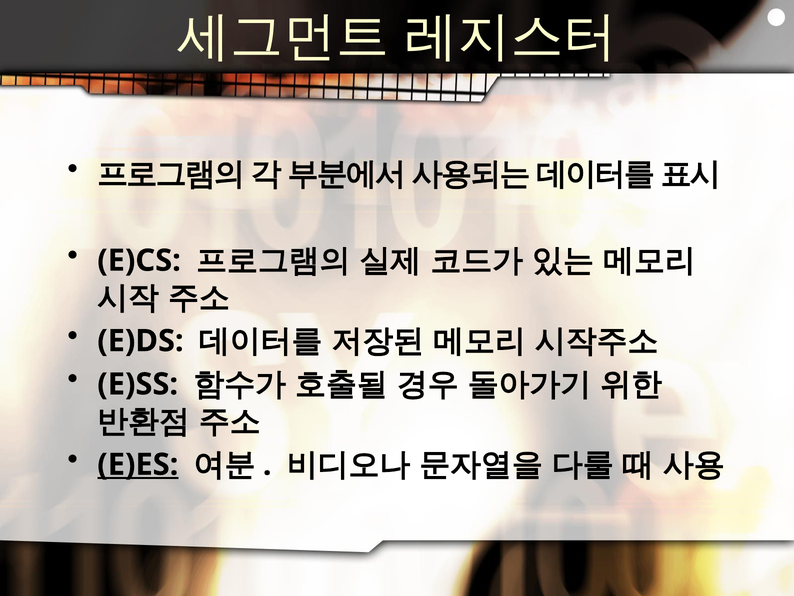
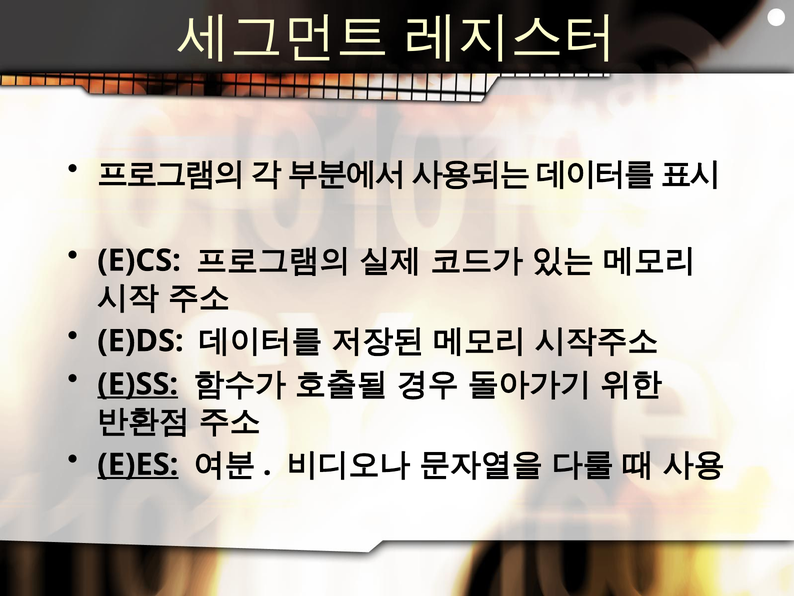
E)SS underline: none -> present (138, 384)
